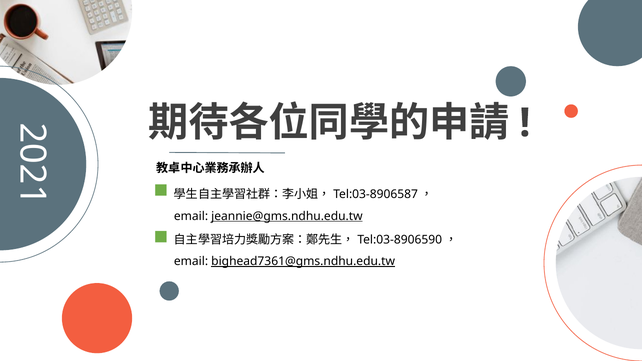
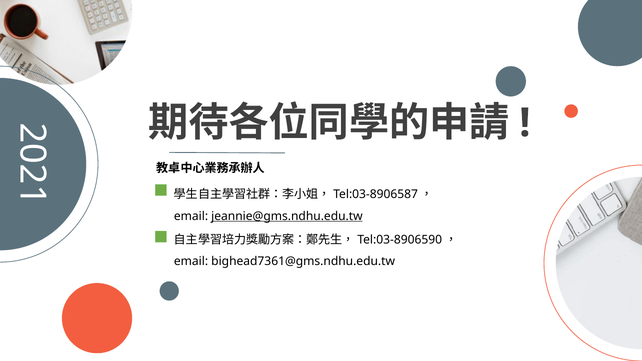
bighead7361@gms.ndhu.edu.tw underline: present -> none (303, 261)
